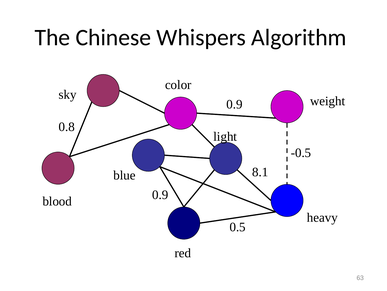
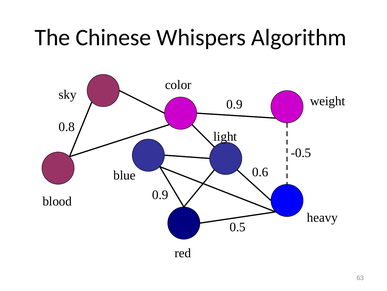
8.1: 8.1 -> 0.6 (260, 172)
